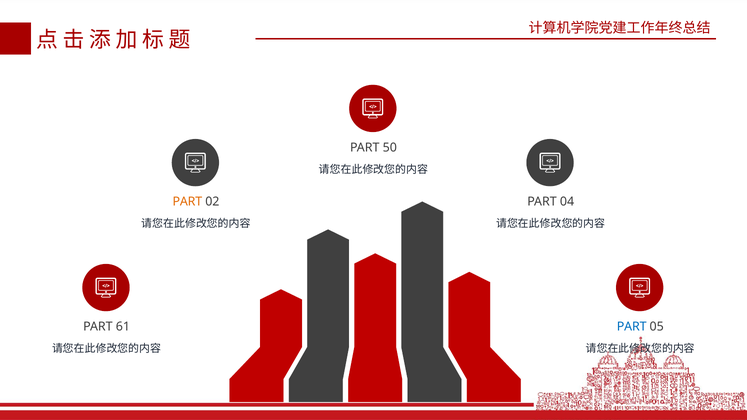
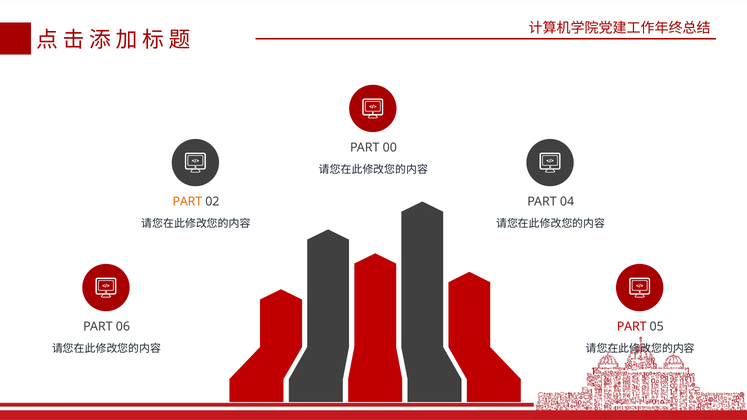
50: 50 -> 00 (390, 147)
61: 61 -> 06 (123, 327)
PART colour: blue -> red (632, 327)
